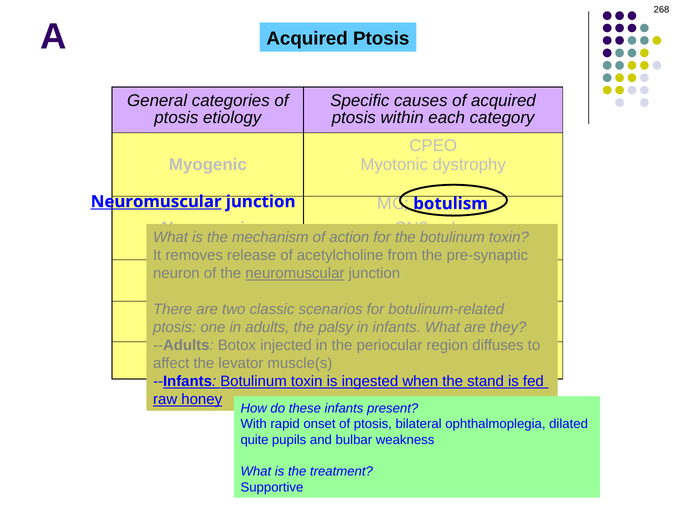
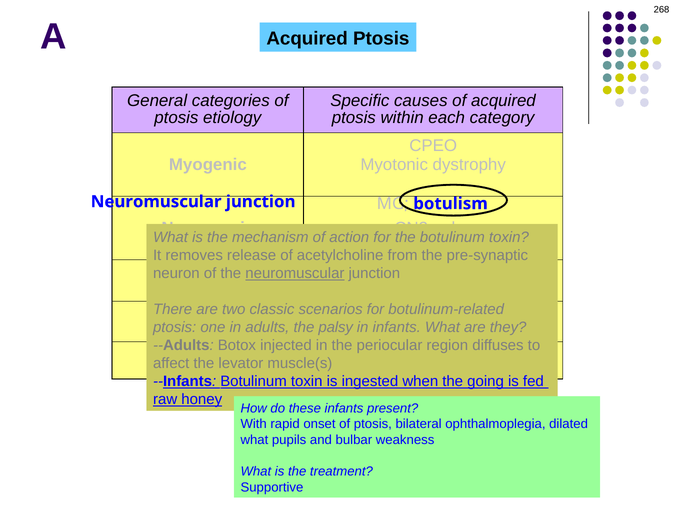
Neuromuscular underline: present -> none (156, 202)
stand: stand -> going (486, 381)
quite: quite -> what (254, 440)
